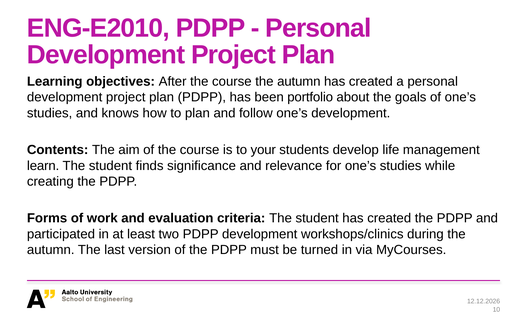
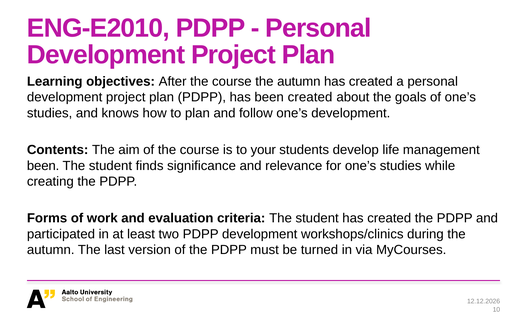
been portfolio: portfolio -> created (310, 97)
learn: learn -> been (43, 166)
